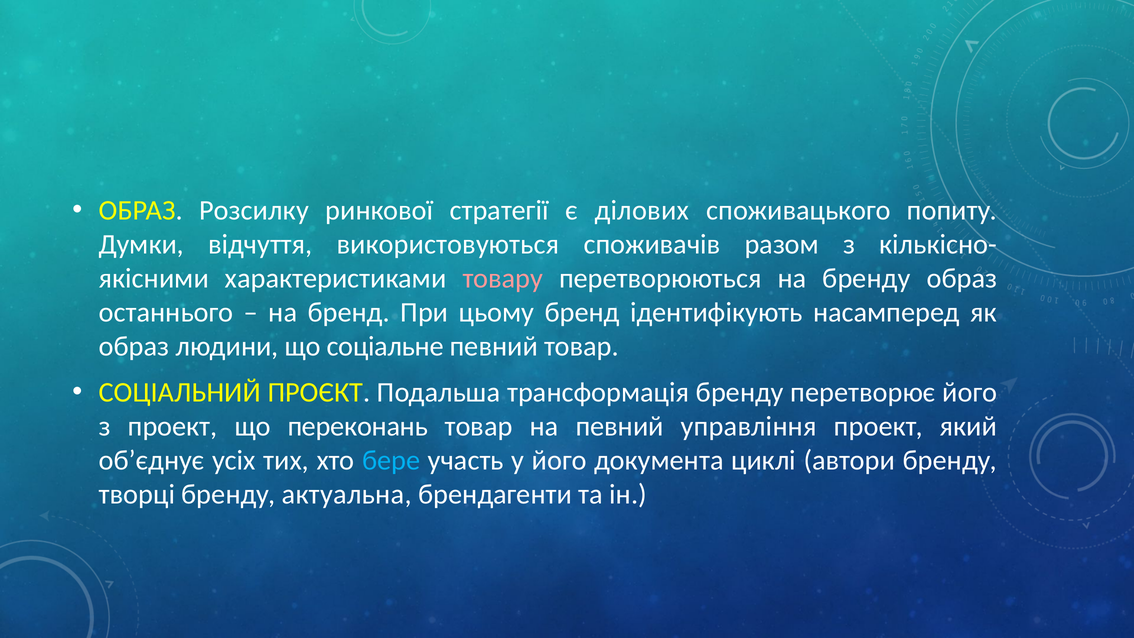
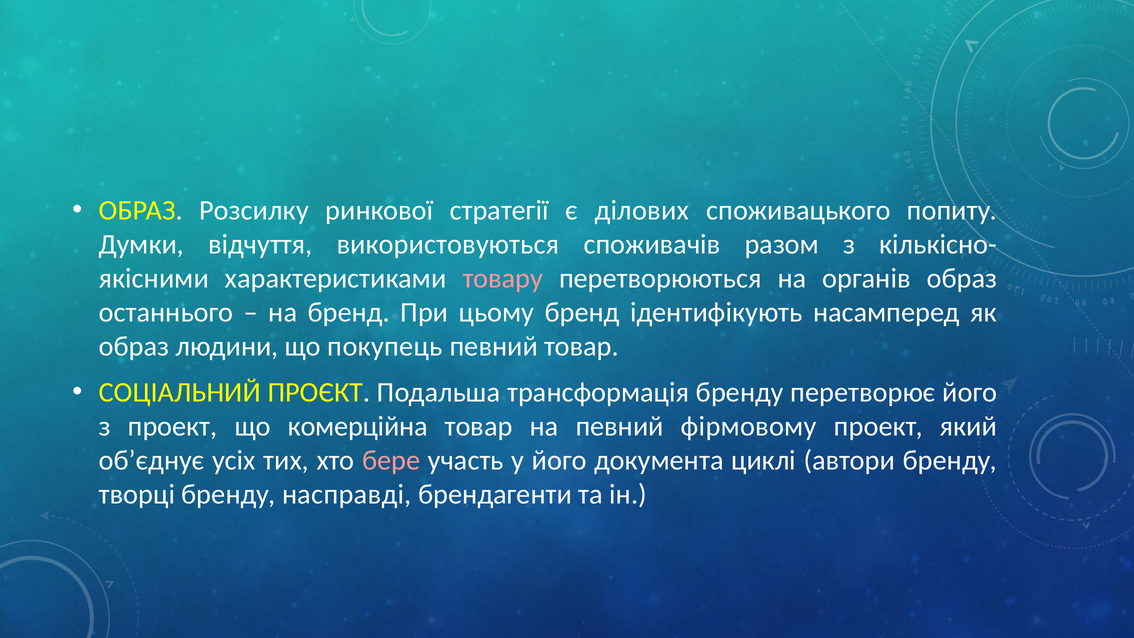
на бренду: бренду -> органів (866, 278)
соціальне: соціальне -> покупець (385, 346)
переконань: переконань -> комерційна (358, 426)
управління: управління -> фірмовому (749, 426)
бере colour: light blue -> pink (391, 460)
актуальна: актуальна -> насправді (347, 494)
